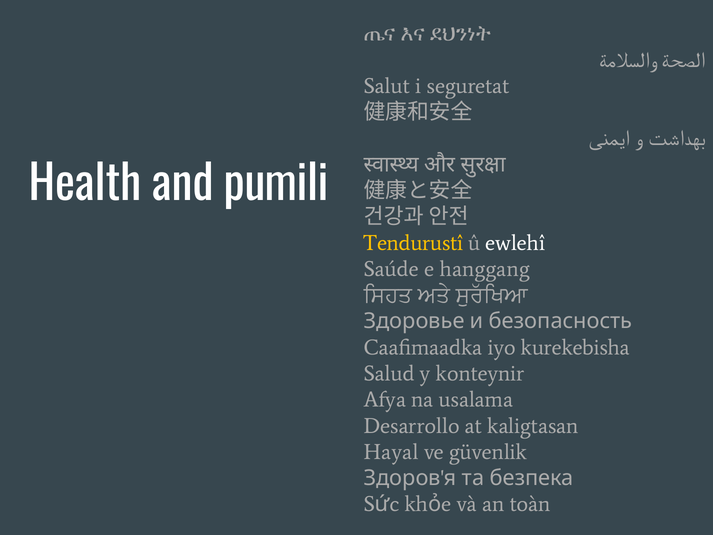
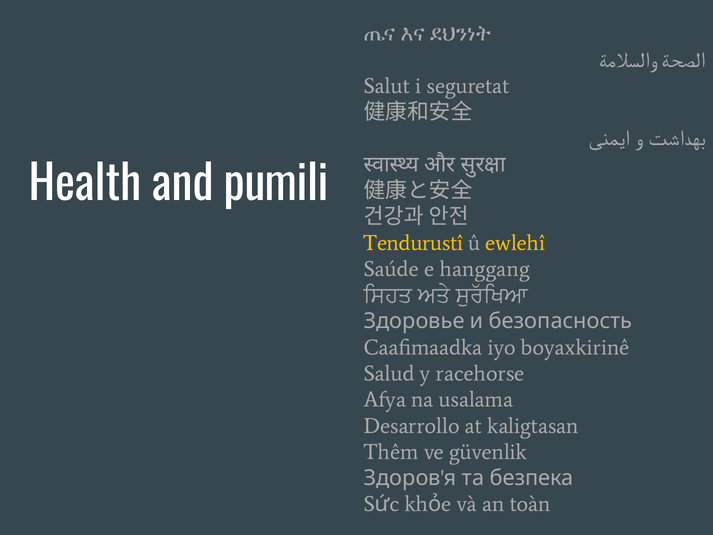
ewlehî colour: white -> yellow (515, 243)
kurekebisha: kurekebisha -> boyaxkirinê (575, 347)
konteynir: konteynir -> racehorse (480, 373)
Hayal: Hayal -> Thêm (391, 452)
